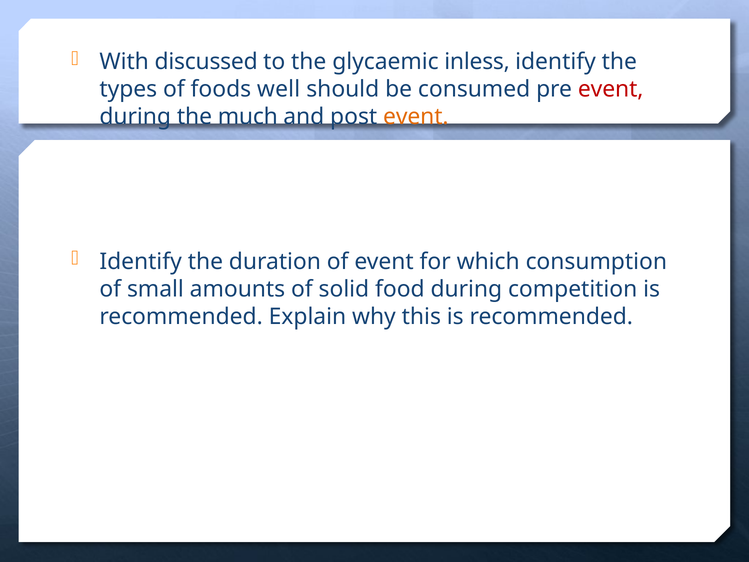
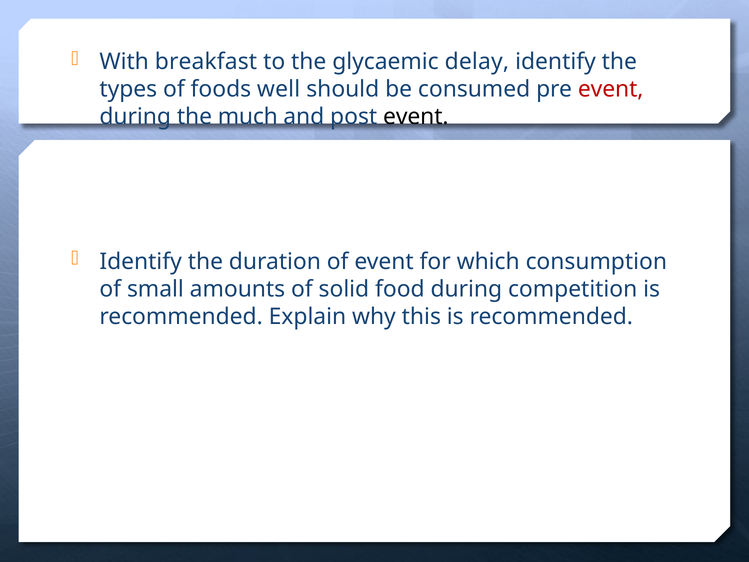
discussed: discussed -> breakfast (206, 62)
inless: inless -> delay (477, 62)
event colour: orange -> black (416, 117)
